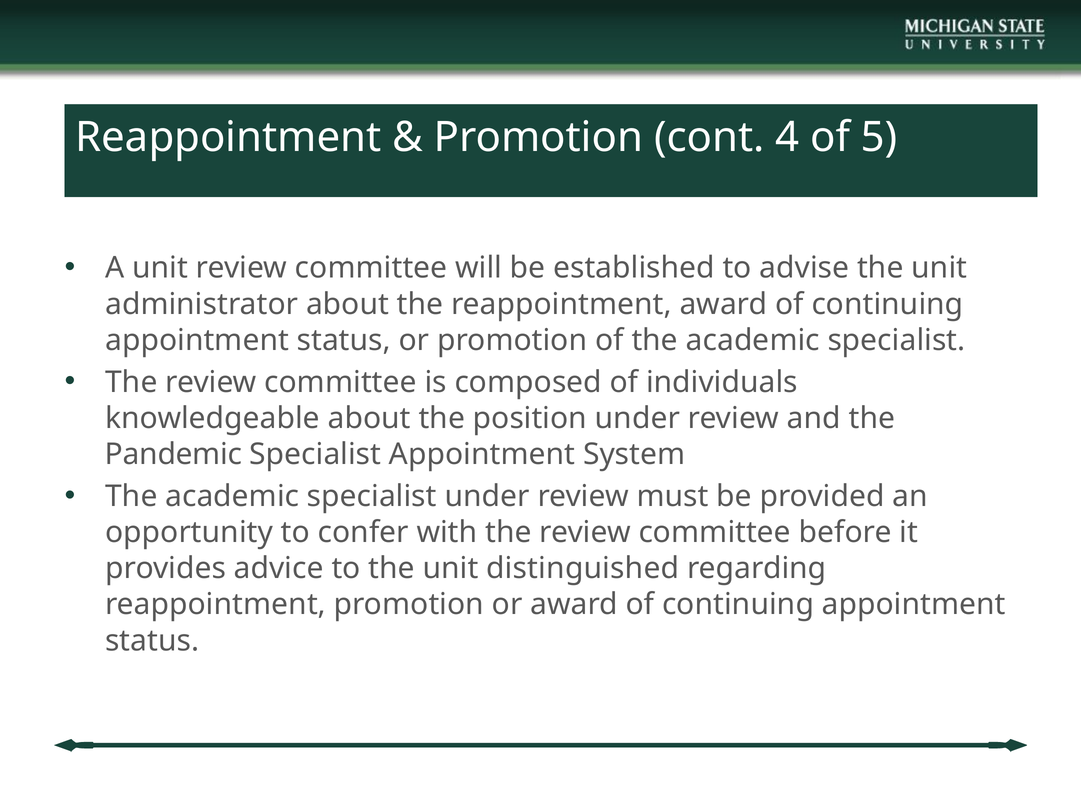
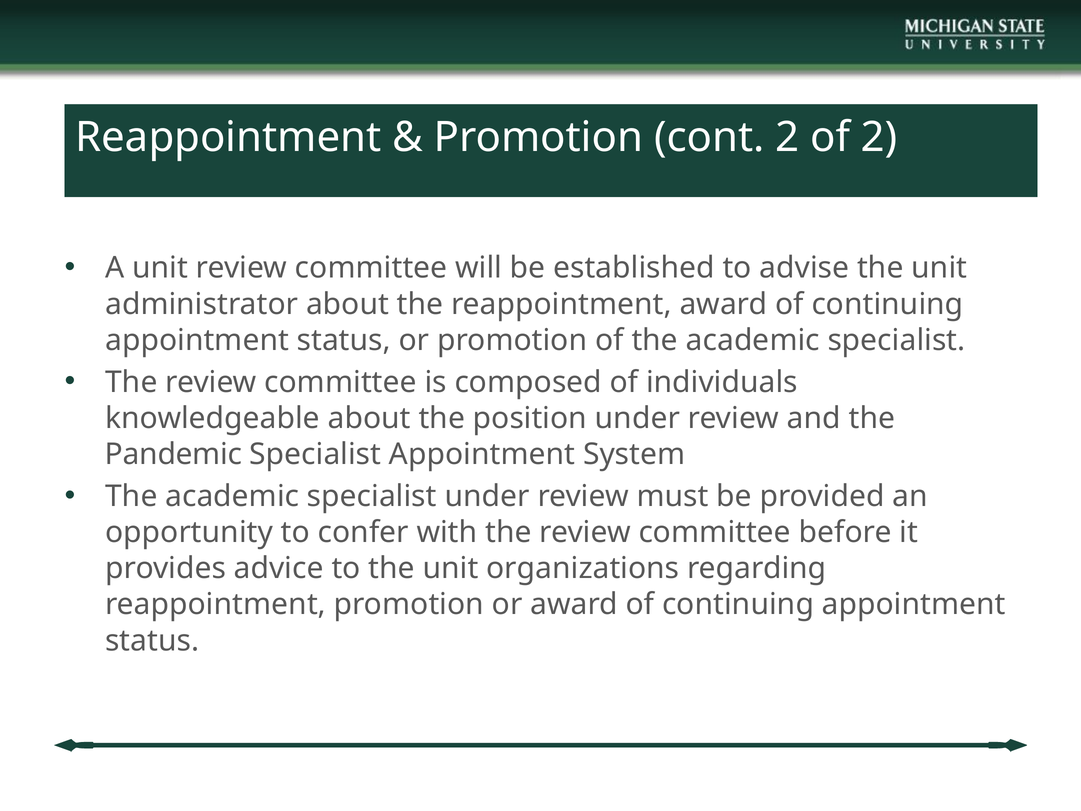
cont 4: 4 -> 2 (787, 138)
of 5: 5 -> 2 (879, 138)
distinguished: distinguished -> organizations (583, 568)
